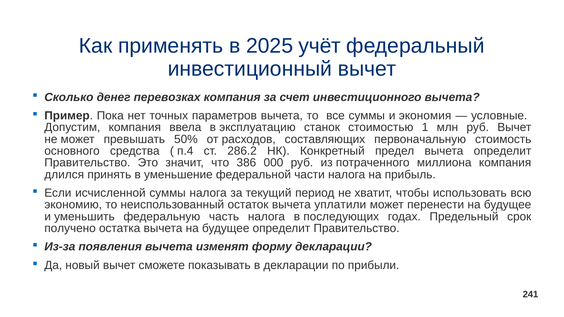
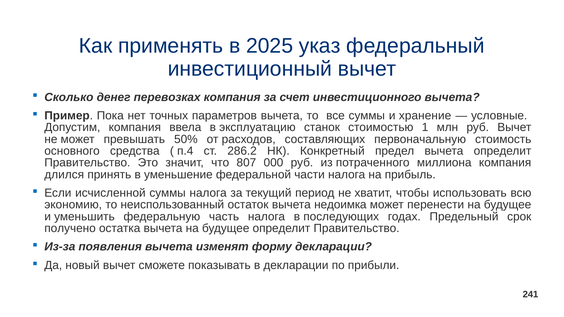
учёт: учёт -> указ (320, 46)
экономия: экономия -> хранение (425, 116)
386: 386 -> 807 (246, 163)
уплатили: уплатили -> недоимка (340, 205)
